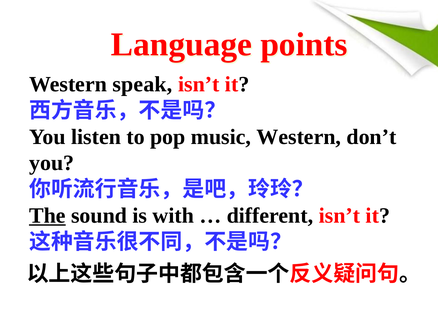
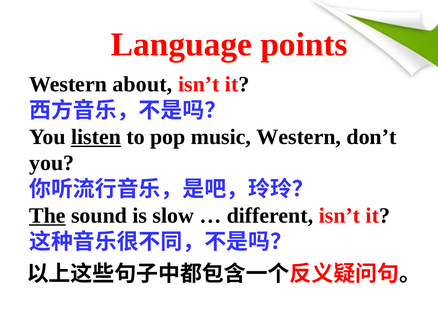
speak: speak -> about (142, 84)
listen underline: none -> present (96, 137)
with: with -> slow (173, 216)
